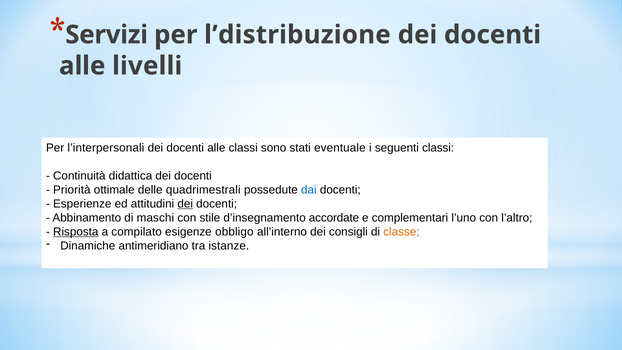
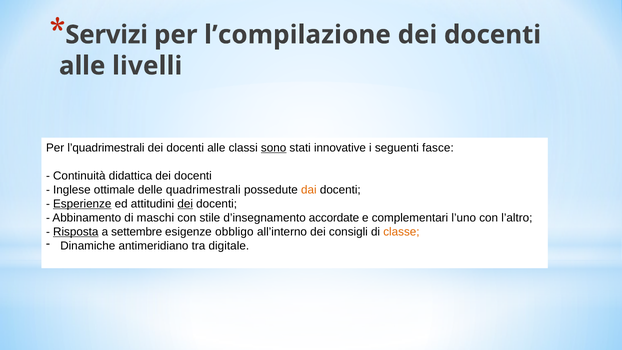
l’distribuzione: l’distribuzione -> l’compilazione (298, 35)
l’interpersonali: l’interpersonali -> l’quadrimestrali (106, 148)
sono underline: none -> present (274, 148)
eventuale: eventuale -> innovative (340, 148)
seguenti classi: classi -> fasce (438, 148)
Priorità: Priorità -> Inglese (72, 190)
dai colour: blue -> orange (309, 190)
Esperienze underline: none -> present (82, 204)
compilato: compilato -> settembre (137, 232)
istanze: istanze -> digitale (229, 246)
